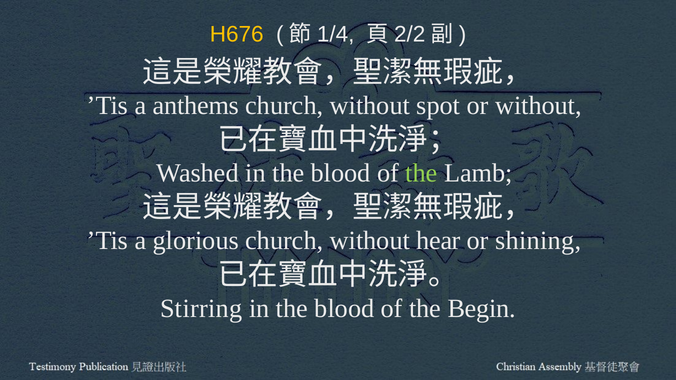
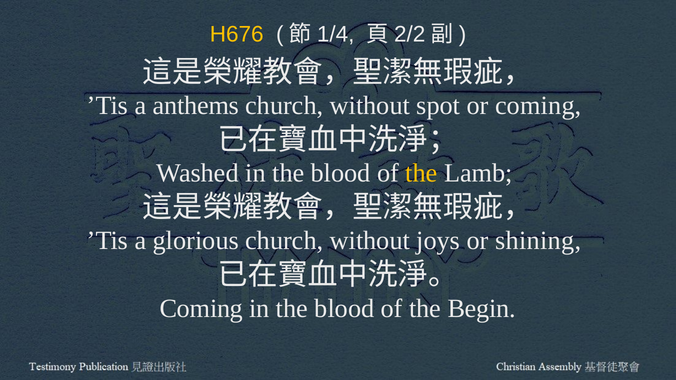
or without: without -> coming (538, 106)
the colour: light green -> yellow (421, 173)
hear: hear -> joys (438, 241)
Stirring: Stirring -> Coming (201, 309)
